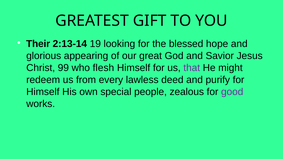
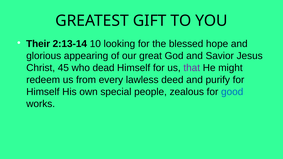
19: 19 -> 10 (95, 44)
99: 99 -> 45 (63, 68)
flesh: flesh -> dead (104, 68)
good colour: purple -> blue (232, 92)
